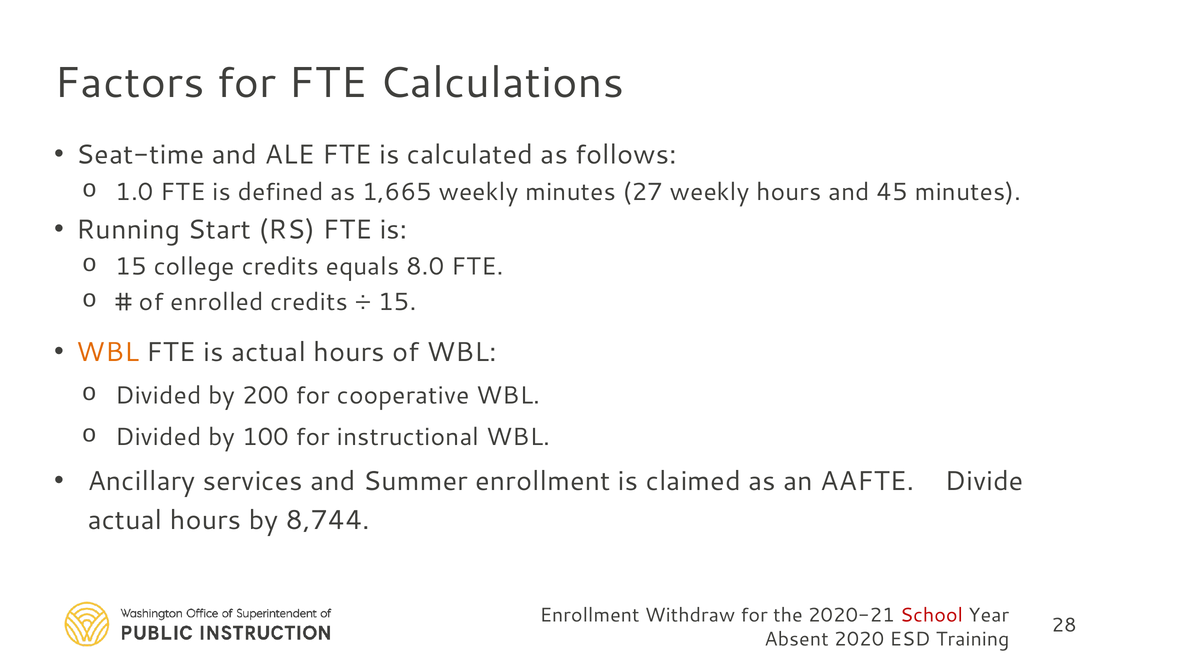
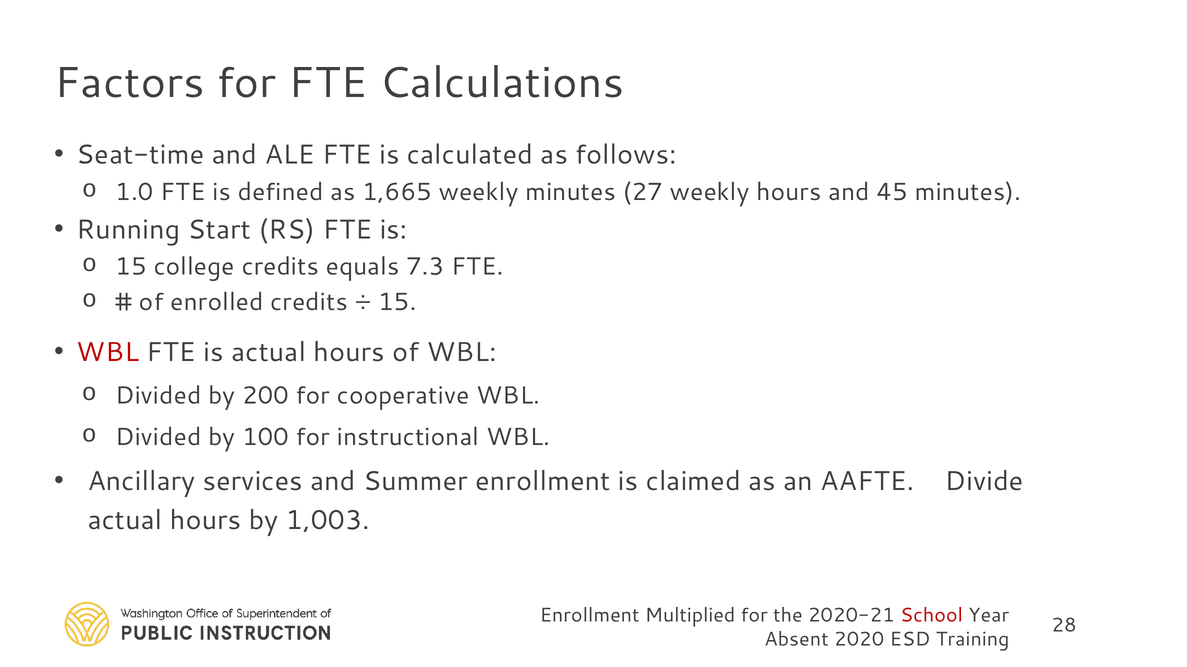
8.0: 8.0 -> 7.3 (425, 267)
WBL colour: orange -> red (108, 353)
8,744: 8,744 -> 1,003 (328, 521)
Withdraw: Withdraw -> Multiplied (690, 616)
